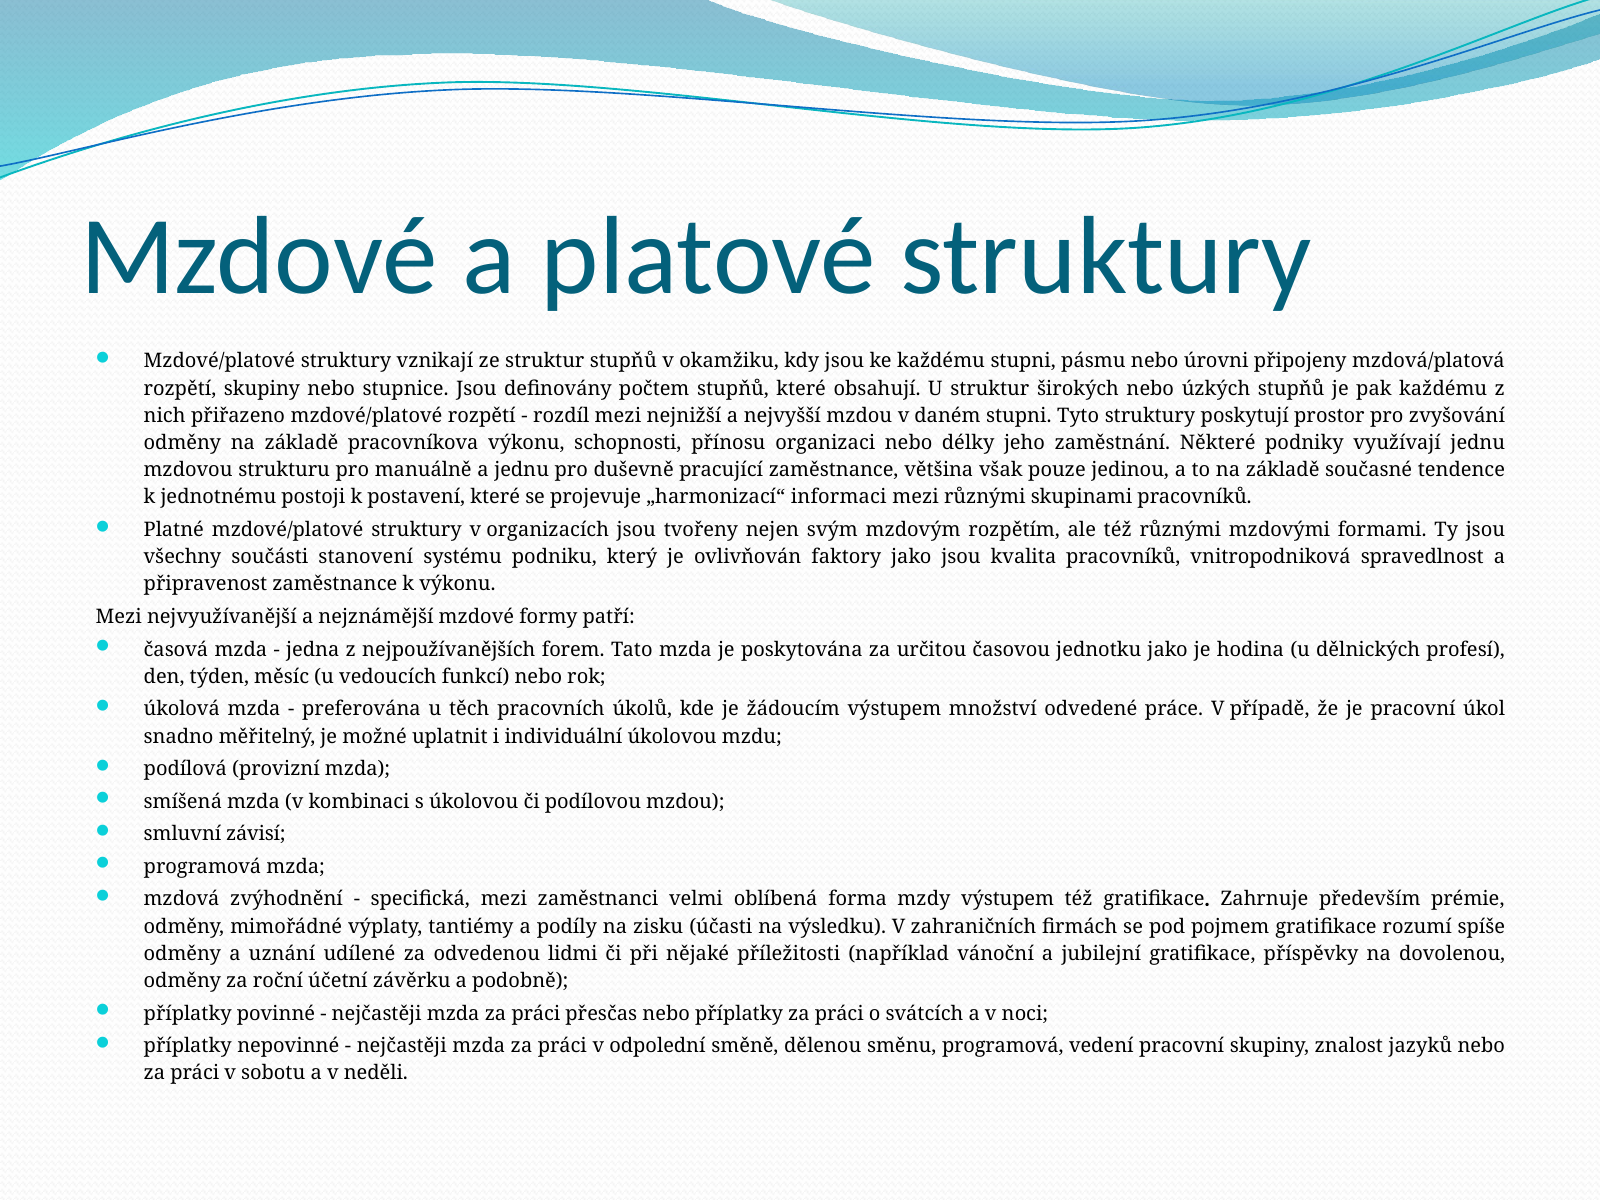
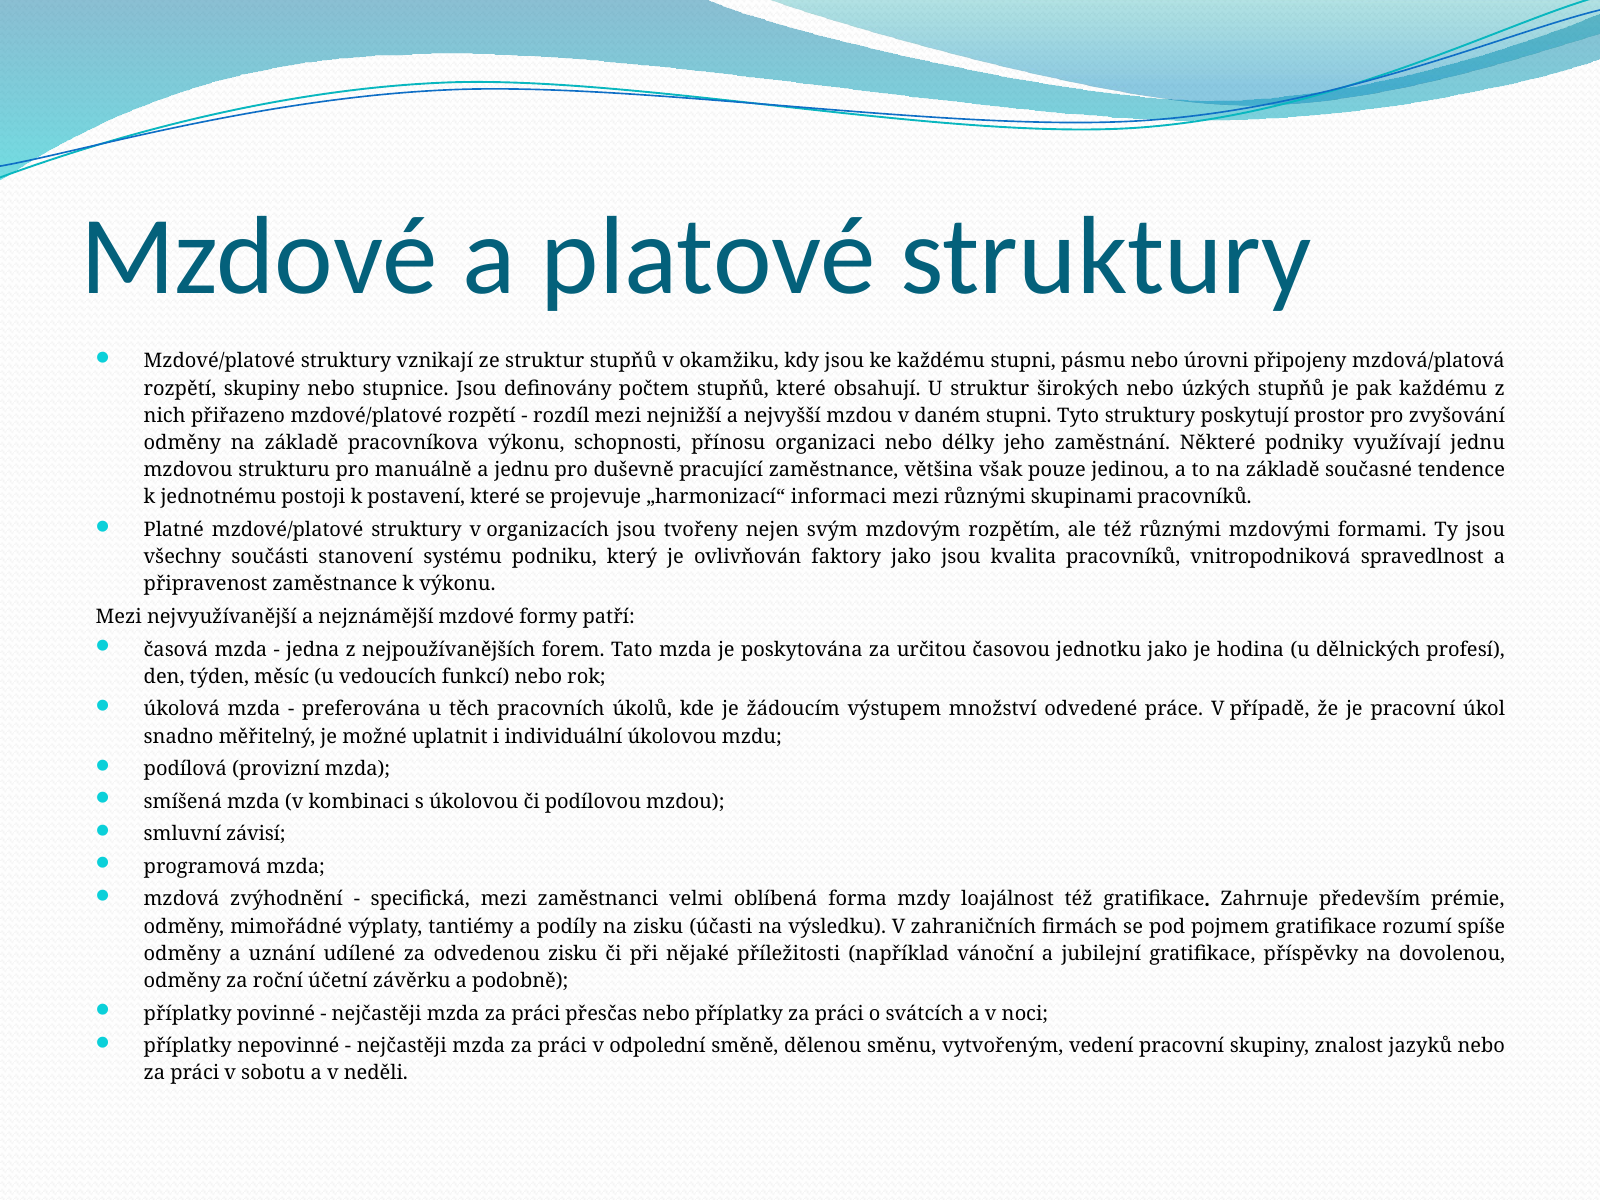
mzdy výstupem: výstupem -> loajálnost (1008, 899)
odvedenou lidmi: lidmi -> zisku (573, 954)
směnu programová: programová -> vytvořeným (1003, 1046)
